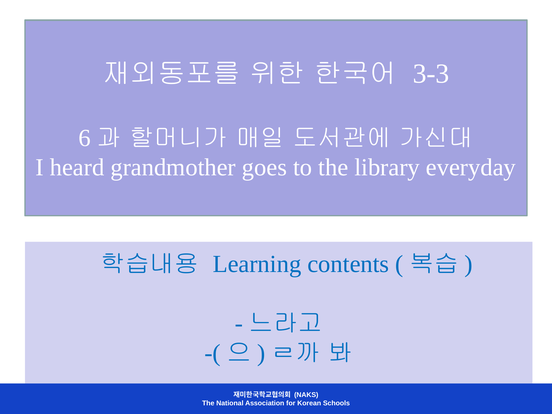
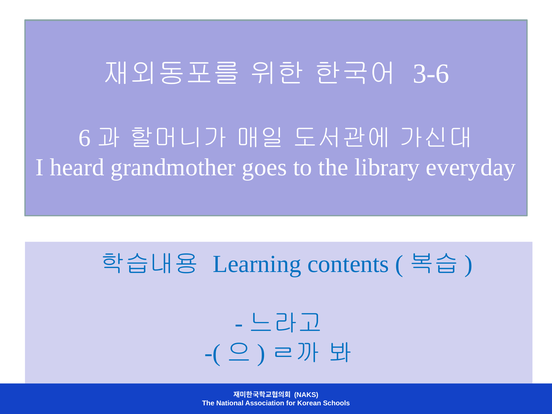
3-3: 3-3 -> 3-6 (431, 74)
